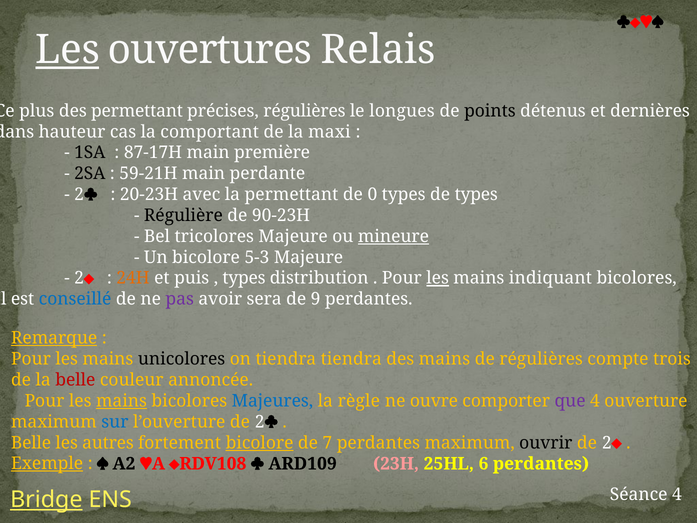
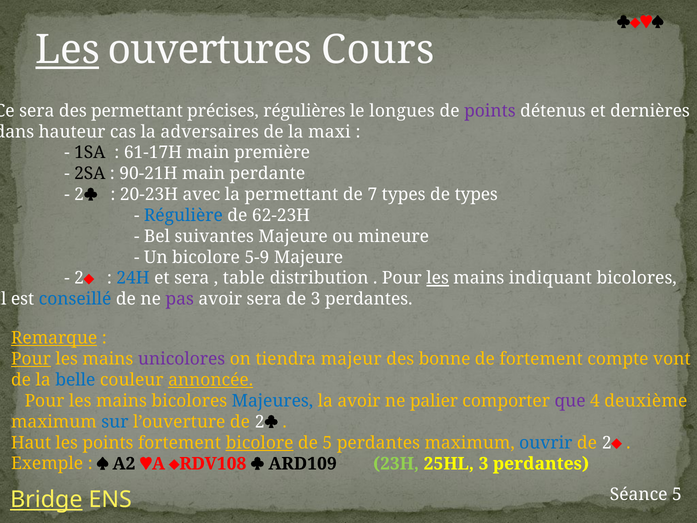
Relais: Relais -> Cours (378, 50)
plus: plus -> sera (37, 111)
points colour: black -> purple (490, 111)
comportant: comportant -> adversaires (210, 132)
87-17H: 87-17H -> 61-17H (153, 153)
59-21H: 59-21H -> 90-21H (148, 174)
0: 0 -> 7 (372, 194)
Régulière colour: black -> blue (183, 215)
90-23H: 90-23H -> 62-23H (281, 215)
tricolores: tricolores -> suivantes (214, 236)
mineure underline: present -> none (393, 236)
5-3: 5-3 -> 5-9 (257, 257)
24H colour: orange -> blue (133, 278)
et puis: puis -> sera (192, 278)
types: types -> table (244, 278)
de 9: 9 -> 3 (316, 299)
Pour underline: none -> present (31, 359)
unicolores colour: black -> purple (182, 359)
tiendra tiendra: tiendra -> majeur (351, 359)
des mains: mains -> bonne (445, 359)
de régulières: régulières -> fortement (541, 359)
trois: trois -> vont (672, 359)
belle colour: red -> blue (75, 380)
annoncée underline: none -> present (211, 380)
mains underline: present -> none (121, 401)
la règle: règle -> avoir (359, 401)
ouvre: ouvre -> palier (434, 401)
ouverture: ouverture -> deuxième (646, 401)
Belle: Belle -> Haut (31, 443)
les autres: autres -> points (108, 443)
de 7: 7 -> 5 (327, 443)
ouvrir colour: black -> blue (546, 443)
Exemple underline: present -> none (47, 463)
23H colour: pink -> light green (396, 463)
25HL 6: 6 -> 3 (483, 463)
Séance 4: 4 -> 5 (677, 494)
